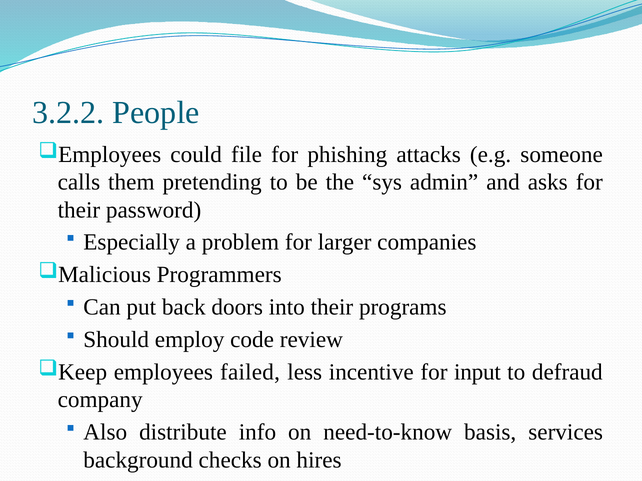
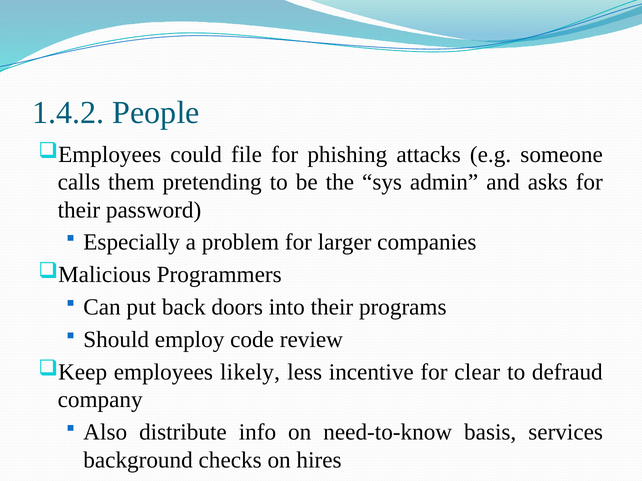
3.2.2: 3.2.2 -> 1.4.2 (68, 113)
failed: failed -> likely (250, 372)
input: input -> clear (477, 372)
